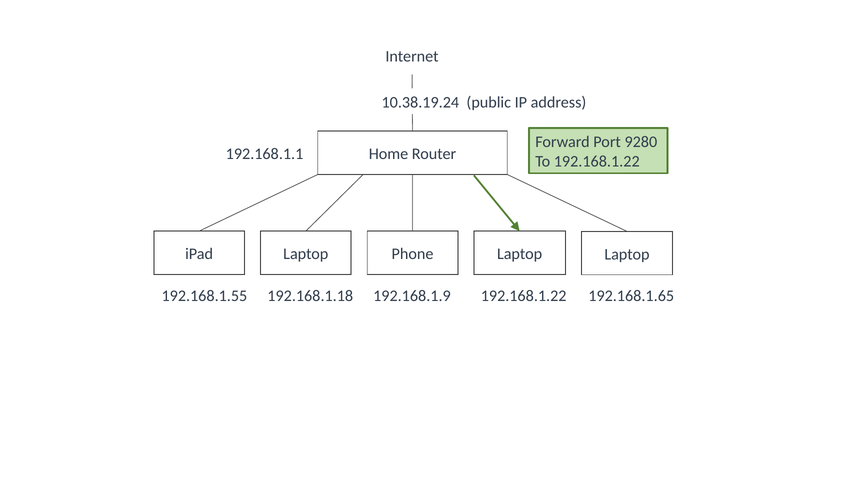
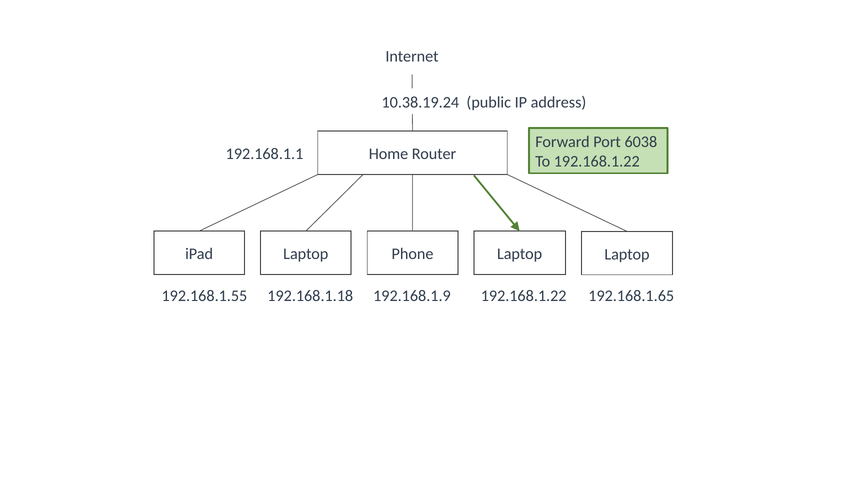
9280: 9280 -> 6038 (641, 142)
